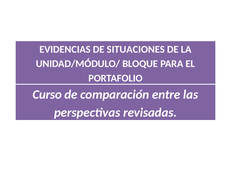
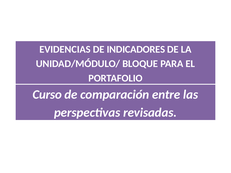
SITUACIONES: SITUACIONES -> INDICADORES (136, 49)
